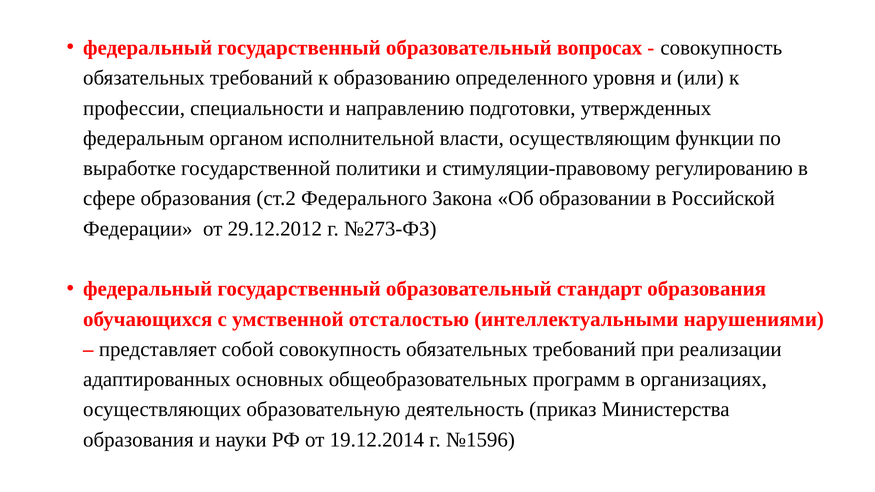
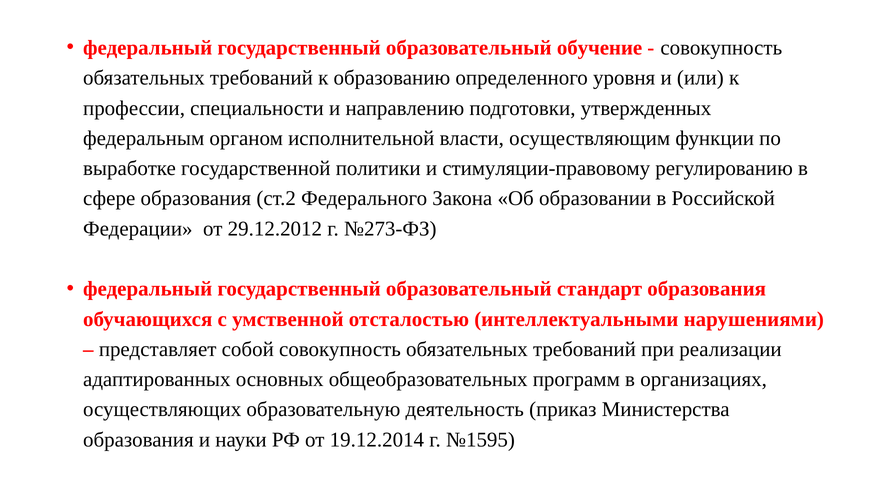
вопросах: вопросах -> обучение (600, 48)
№1596: №1596 -> №1595 (480, 440)
